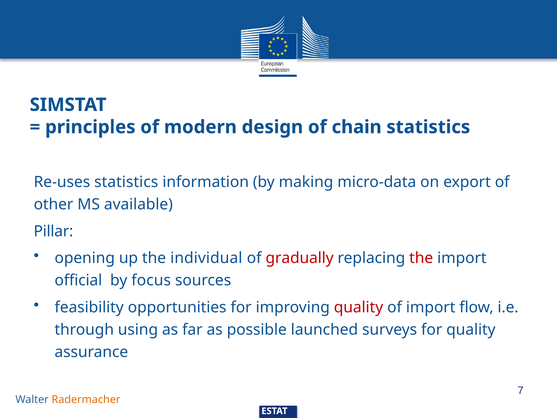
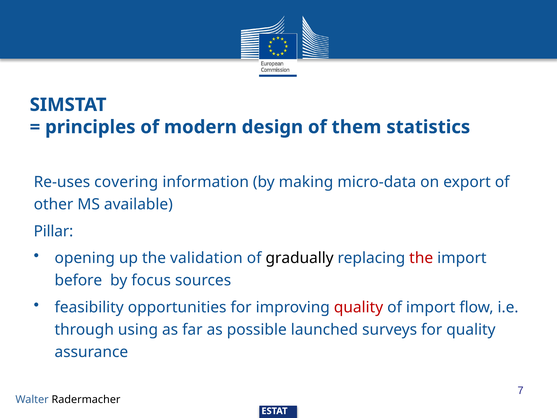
chain: chain -> them (356, 127)
Re-uses statistics: statistics -> covering (126, 182)
individual: individual -> validation (206, 258)
gradually colour: red -> black (300, 258)
official: official -> before (78, 280)
Radermacher colour: orange -> black (86, 400)
